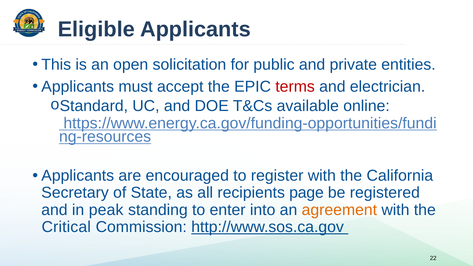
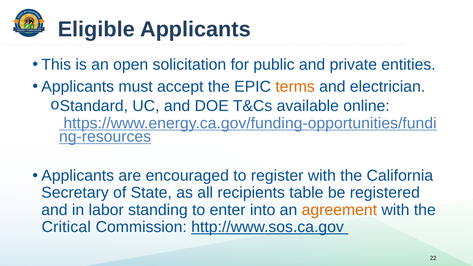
terms colour: red -> orange (295, 87)
page: page -> table (306, 193)
peak: peak -> labor (106, 210)
